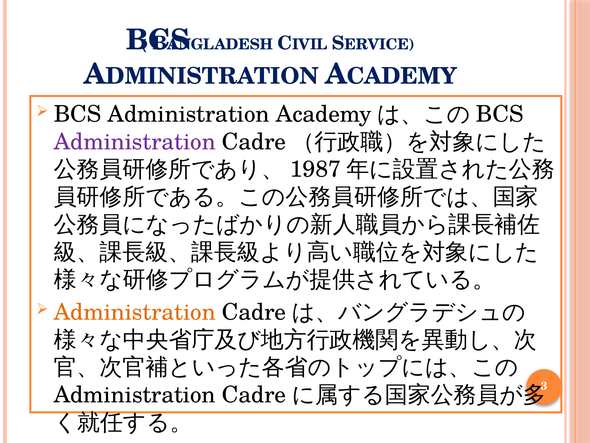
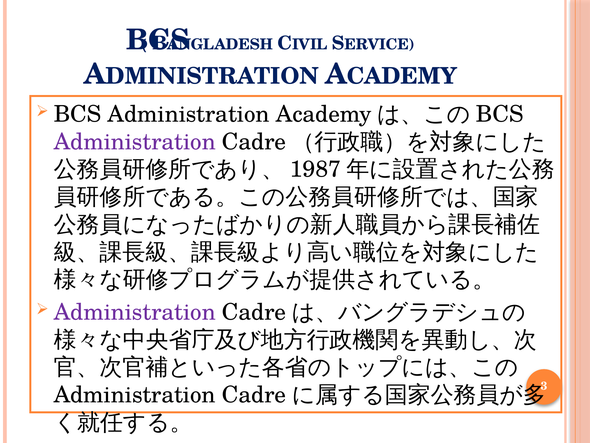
Administration colour: orange -> purple (135, 312)
